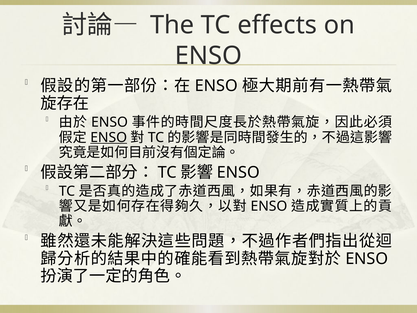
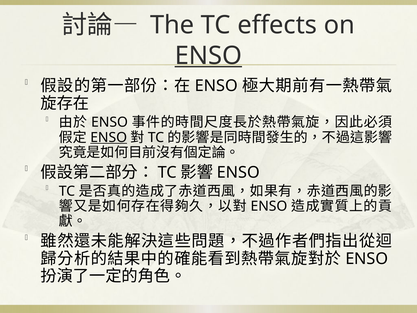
ENSO underline: none -> present (208, 56)
